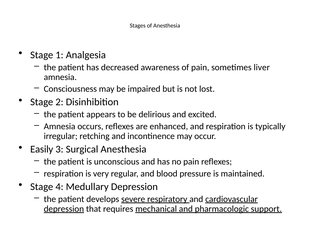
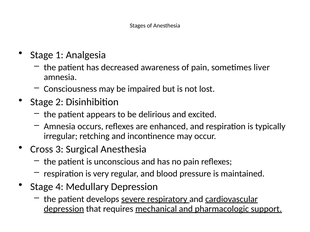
Easily: Easily -> Cross (42, 150)
